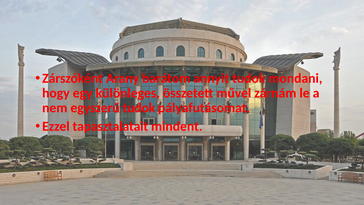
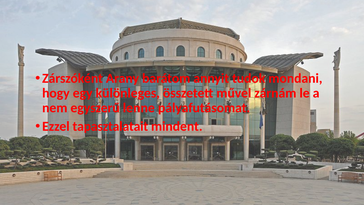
egyszerű tudok: tudok -> lenne (139, 108)
